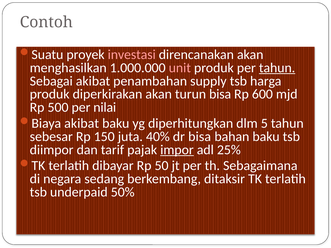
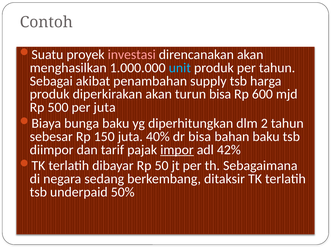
unit colour: pink -> light blue (180, 68)
tahun underline: present -> none (277, 68)
per nilai: nilai -> juta (105, 108)
akibat: akibat -> bunga (82, 123)
5: 5 -> 2 (264, 123)
25%: 25% -> 42% (229, 150)
